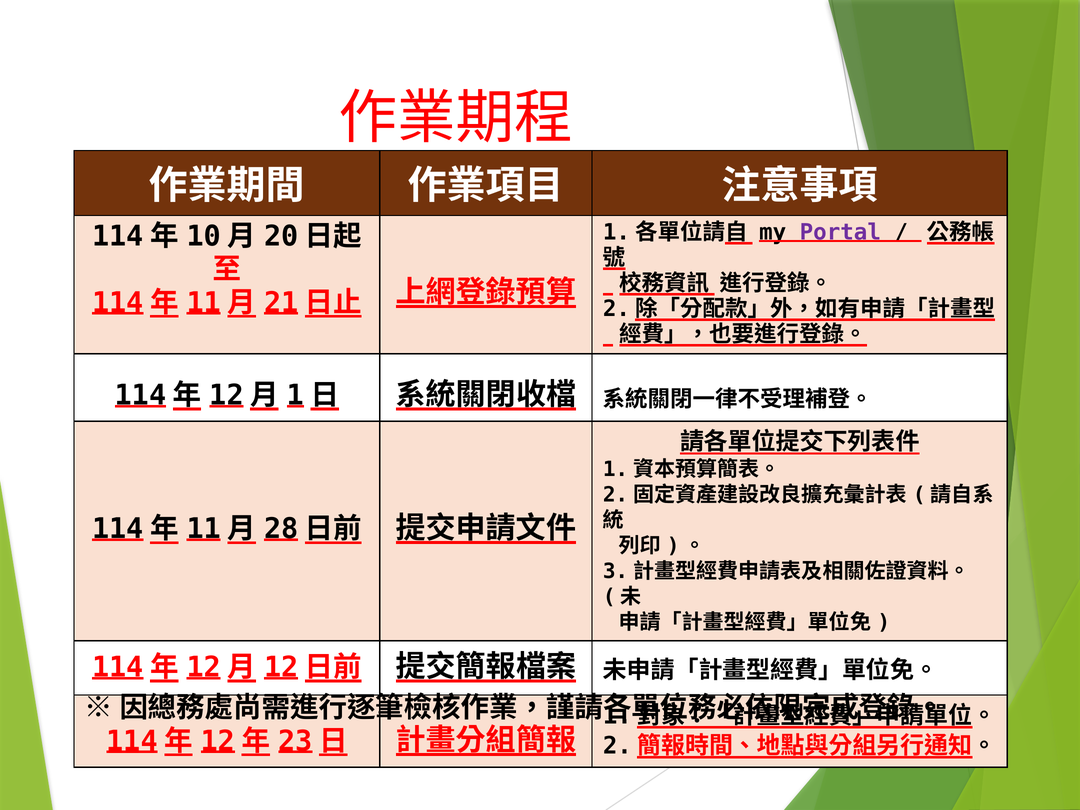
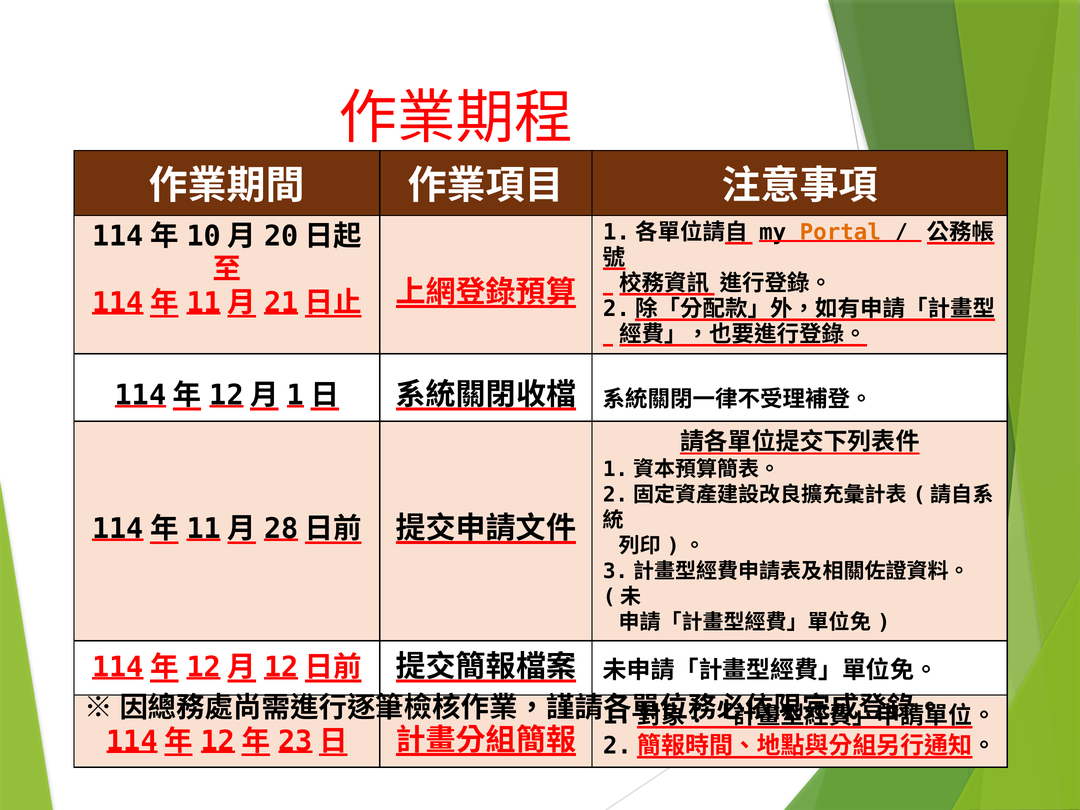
Portal colour: purple -> orange (840, 232)
